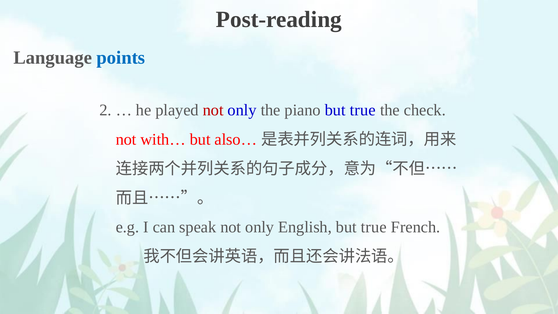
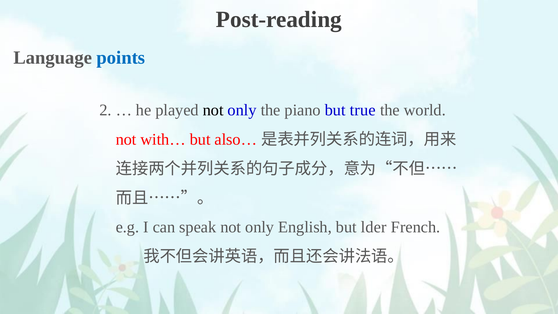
not colour: red -> black (213, 110)
check: check -> world (425, 110)
English but true: true -> lder (374, 227)
